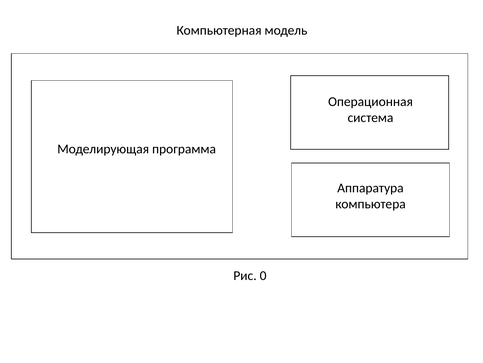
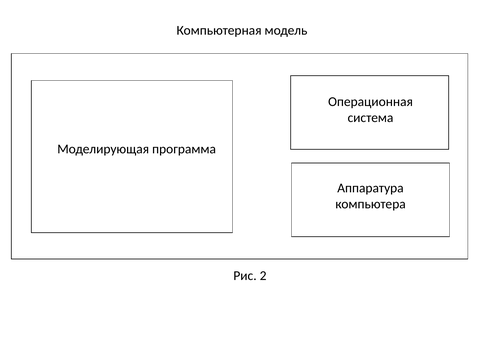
0: 0 -> 2 (263, 275)
